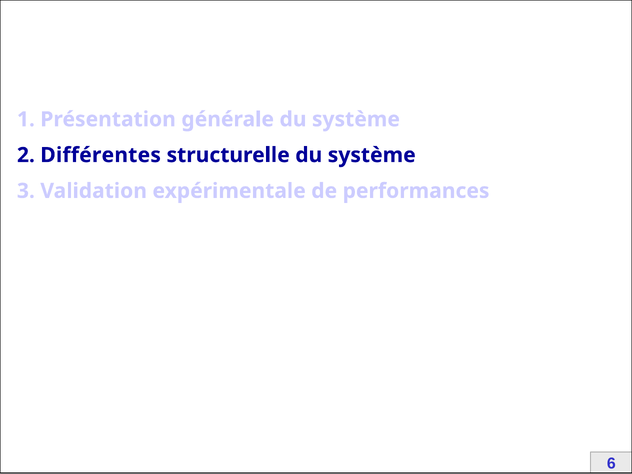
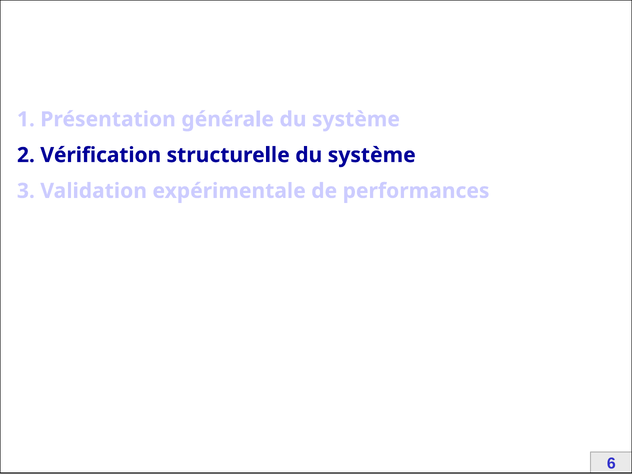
Différentes: Différentes -> Vérification (101, 155)
